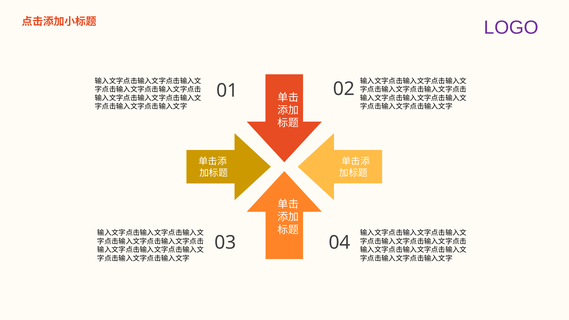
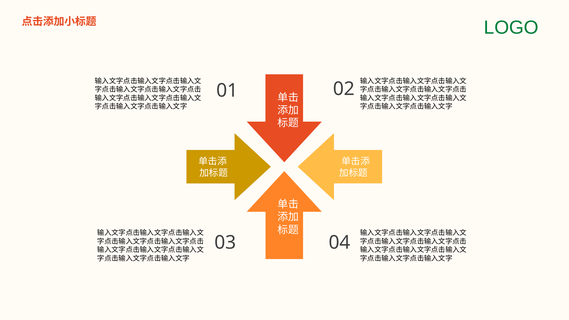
LOGO colour: purple -> green (511, 28)
